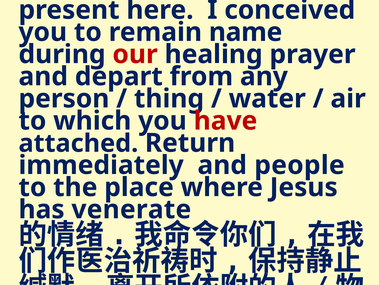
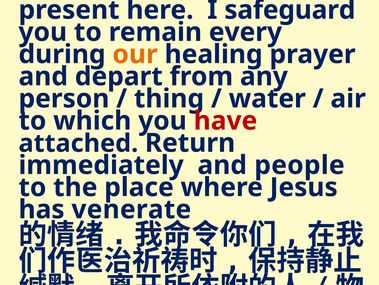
conceived: conceived -> safeguard (290, 10)
name: name -> every (245, 32)
our colour: red -> orange (135, 54)
